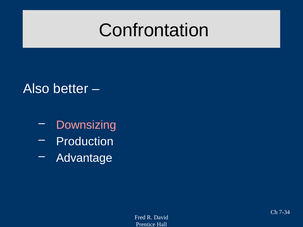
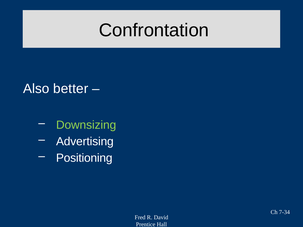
Downsizing colour: pink -> light green (86, 125)
Production: Production -> Advertising (85, 142)
Advantage: Advantage -> Positioning (84, 158)
